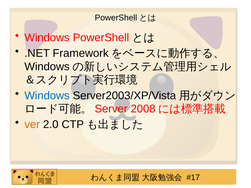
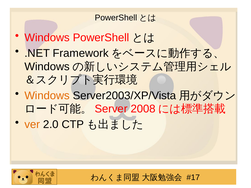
Windows colour: blue -> orange (47, 96)
